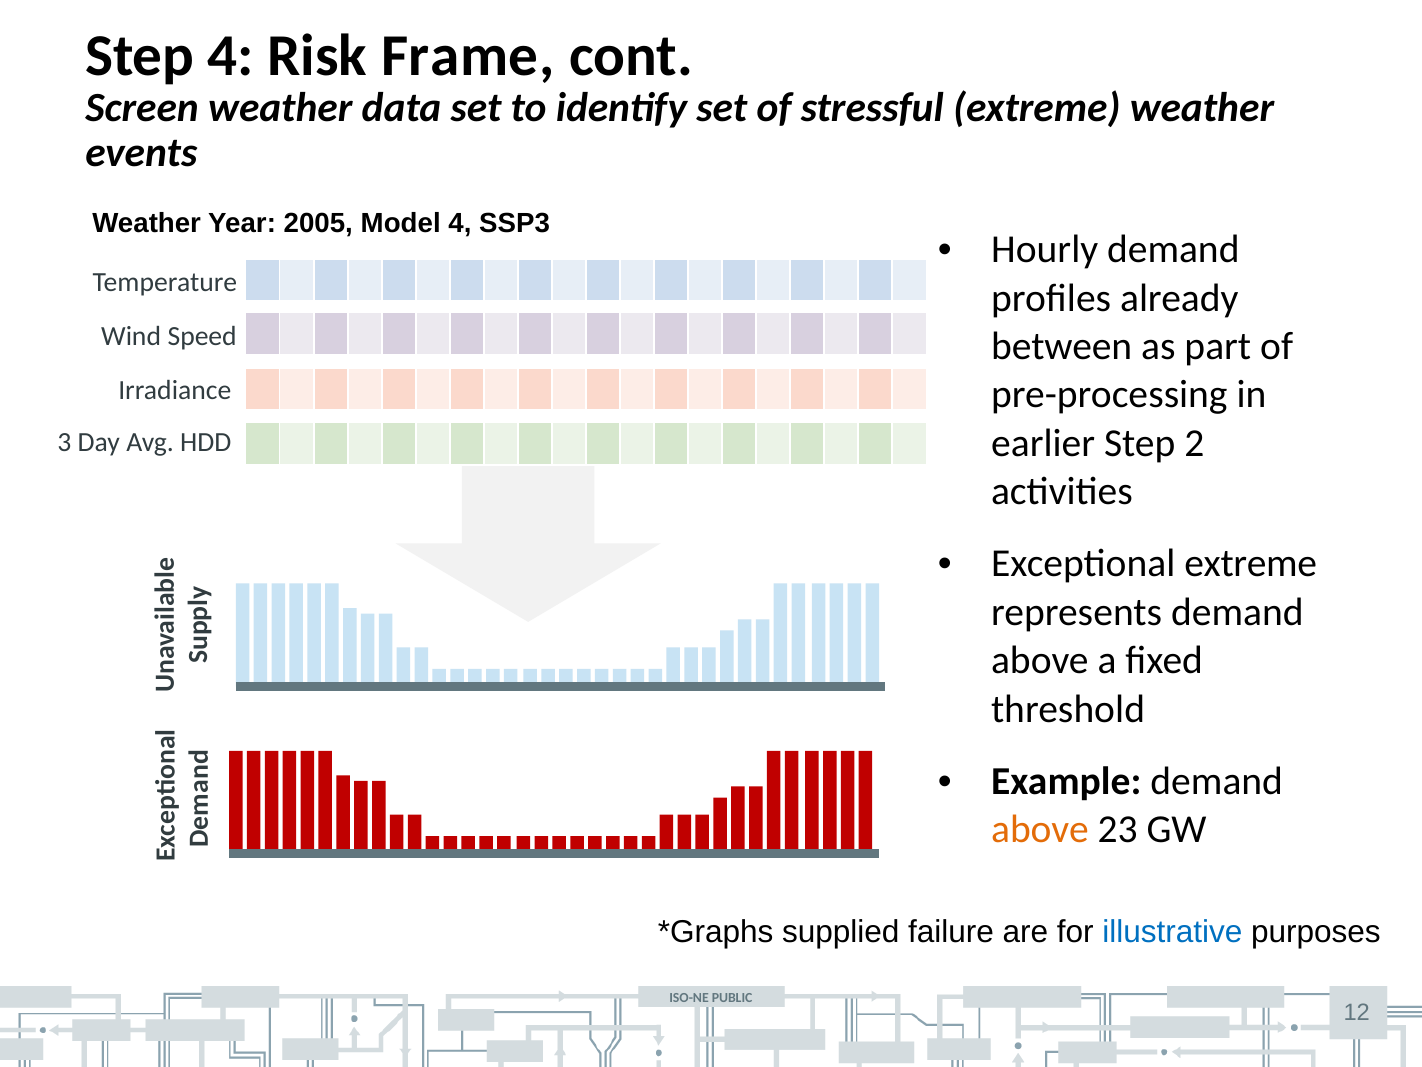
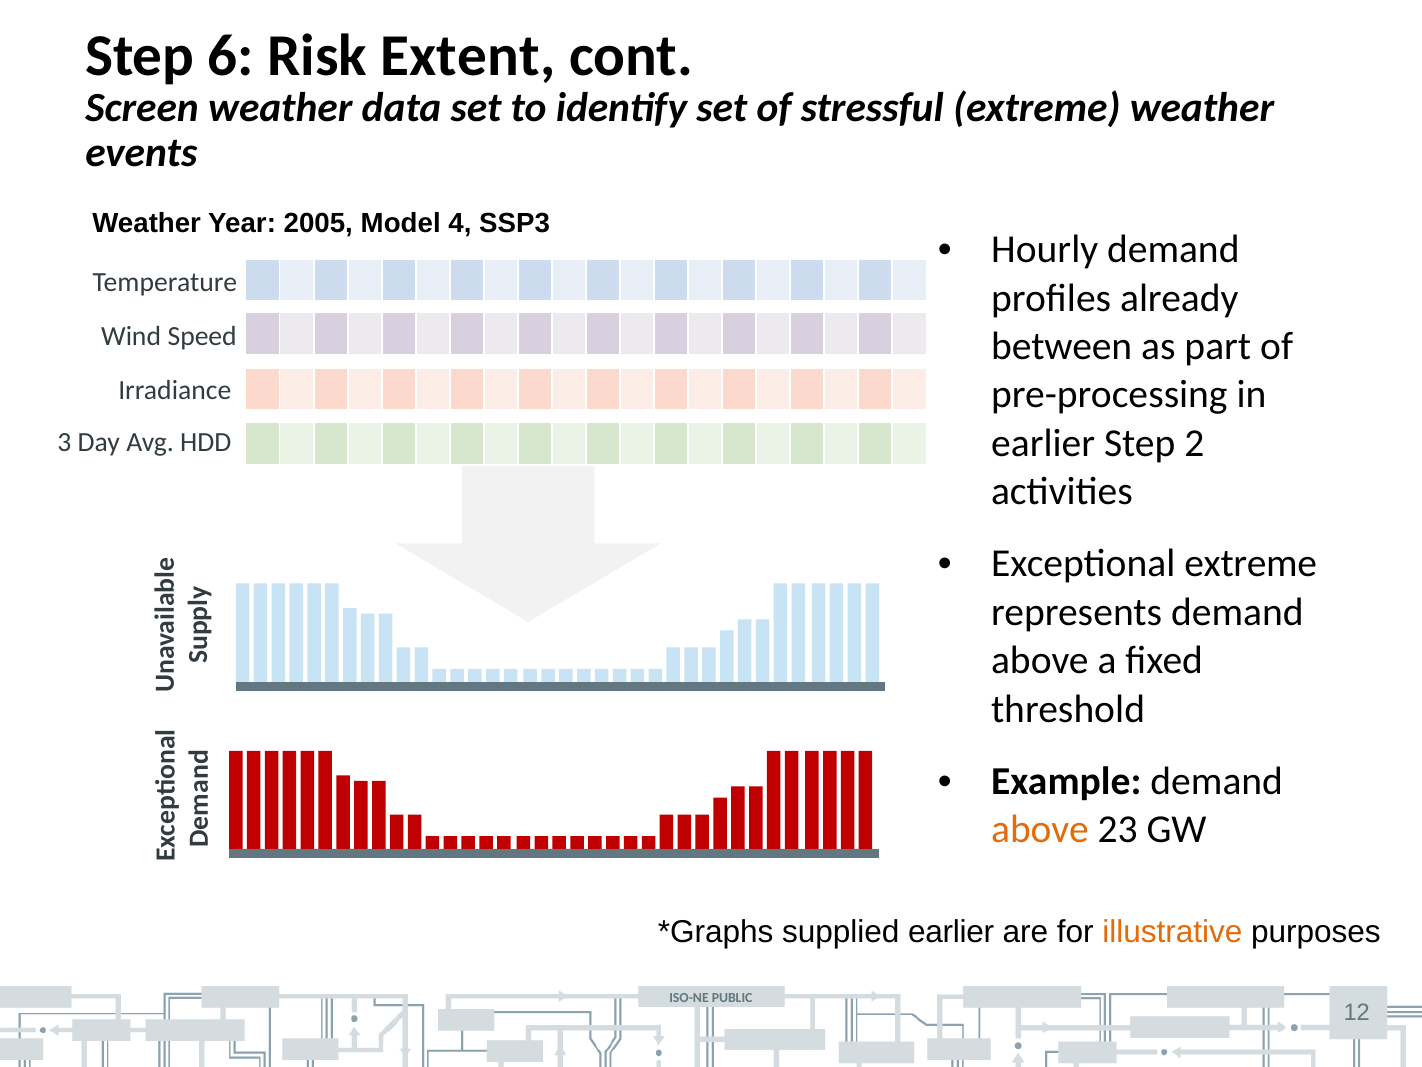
Step 4: 4 -> 6 (231, 56)
Frame: Frame -> Extent (468, 56)
supplied failure: failure -> earlier (951, 932)
illustrative colour: blue -> orange (1172, 932)
